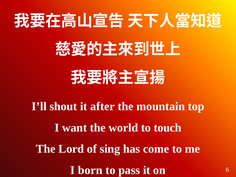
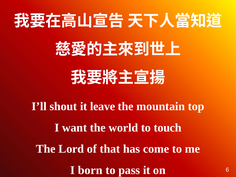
after: after -> leave (103, 106)
sing: sing -> that (110, 149)
